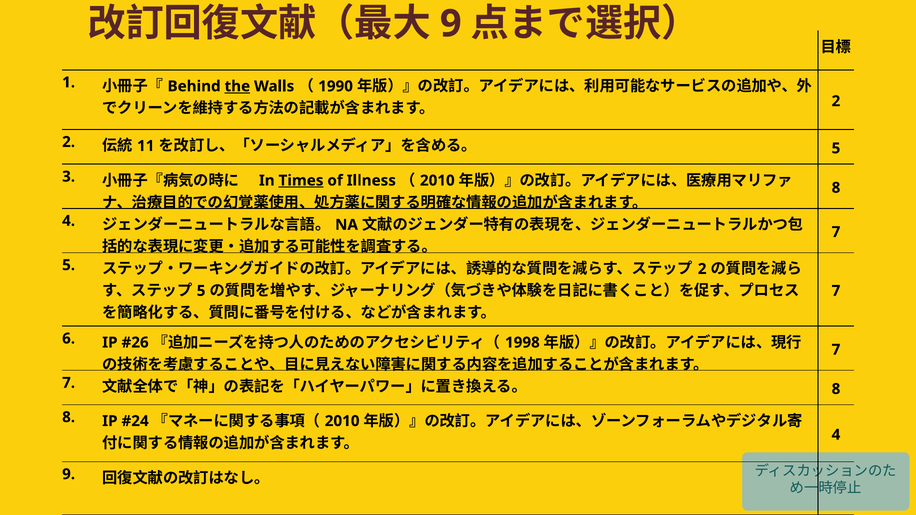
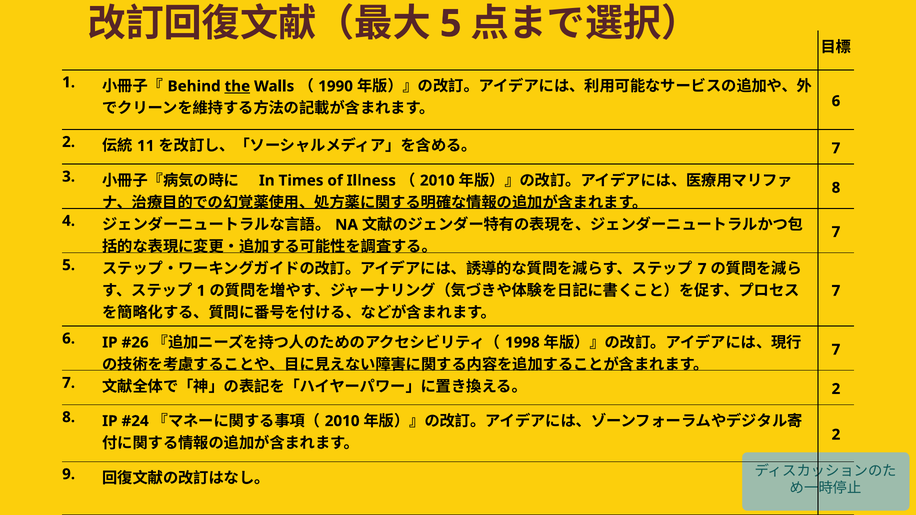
9: 9 -> 5 (451, 24)
2: 2 -> 6 (836, 101)
5: 5 -> 7 (836, 148)
Times underline: present -> none (301, 181)
2: 2 -> 7 (702, 269)
5: 5 -> 1 (201, 291)
8: 8 -> 2 (836, 389)
4: 4 -> 2 (836, 435)
